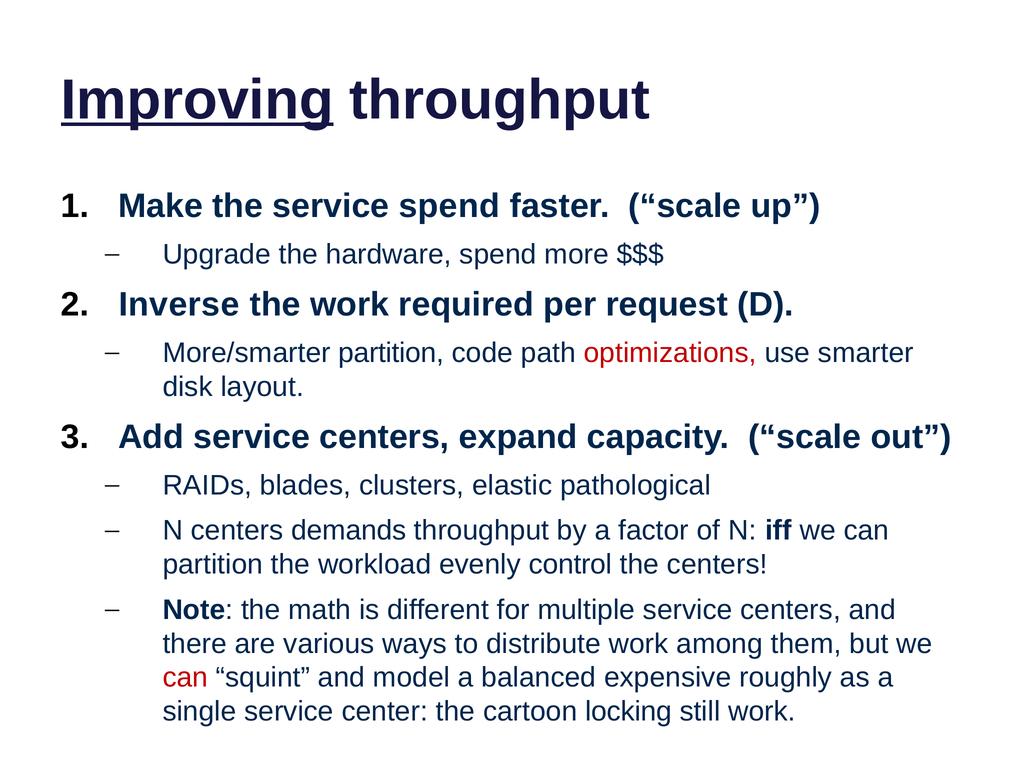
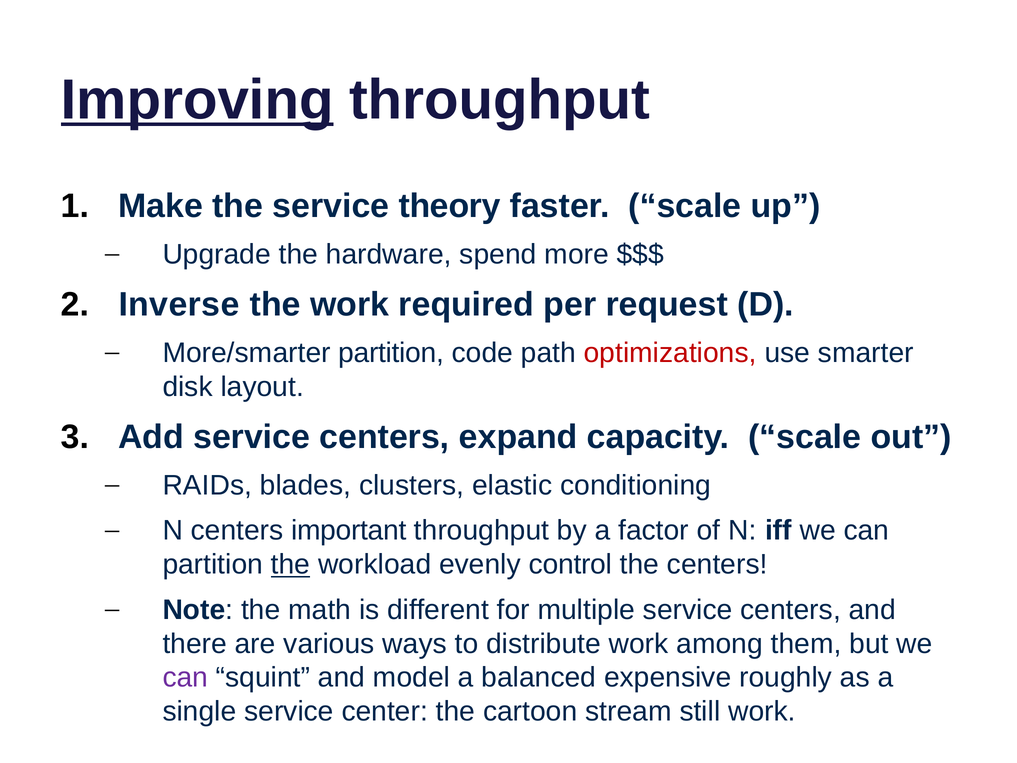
service spend: spend -> theory (450, 206)
pathological: pathological -> conditioning (636, 485)
demands: demands -> important (349, 530)
the underline: none -> present (291, 564)
can colour: red -> purple (185, 677)
locking: locking -> stream (628, 711)
